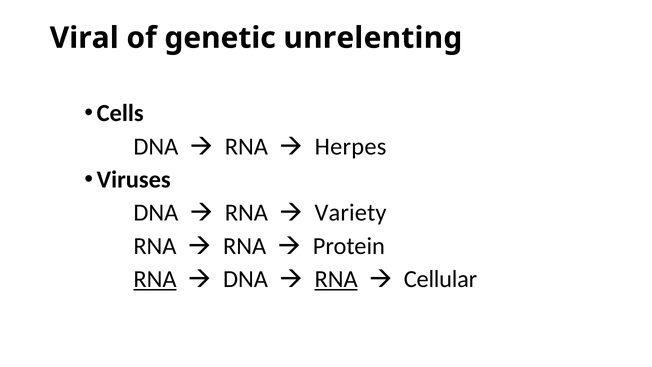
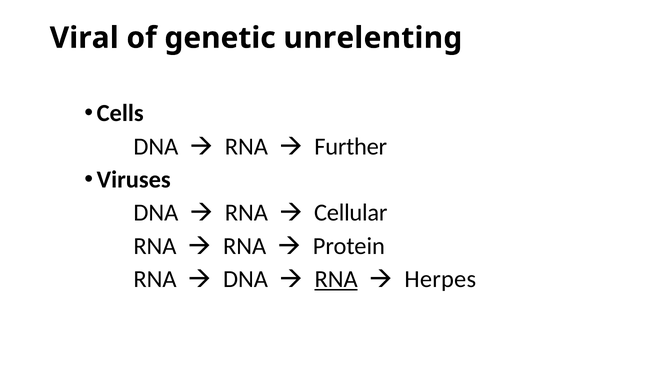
Herpes: Herpes -> Further (351, 146)
Variety: Variety -> Cellular (351, 213)
RNA underline: present -> none (155, 279)
Cellular: Cellular -> Herpes (440, 279)
